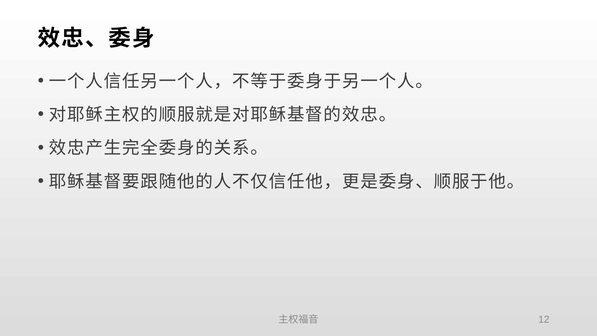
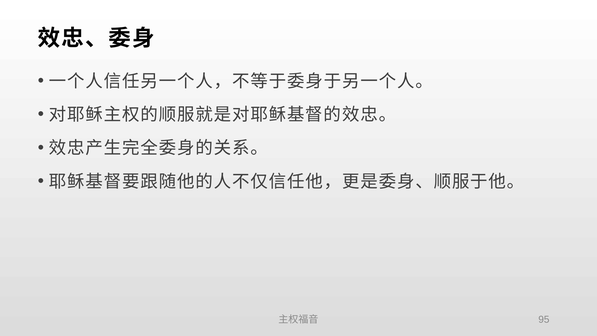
12: 12 -> 95 (544, 319)
